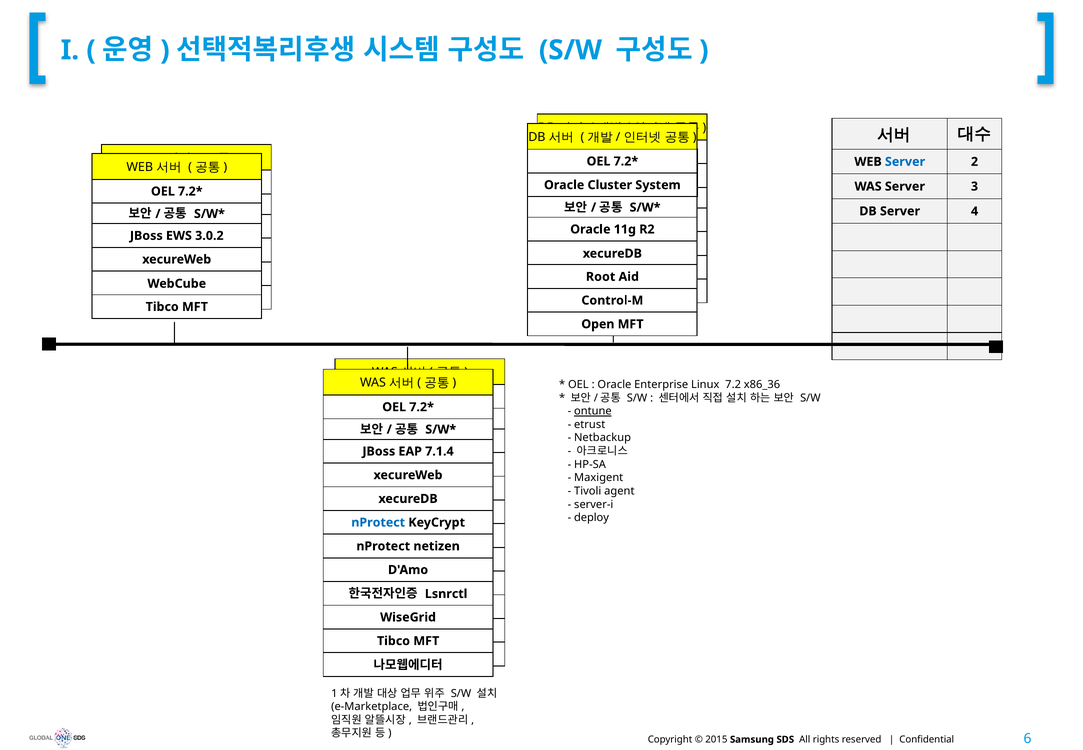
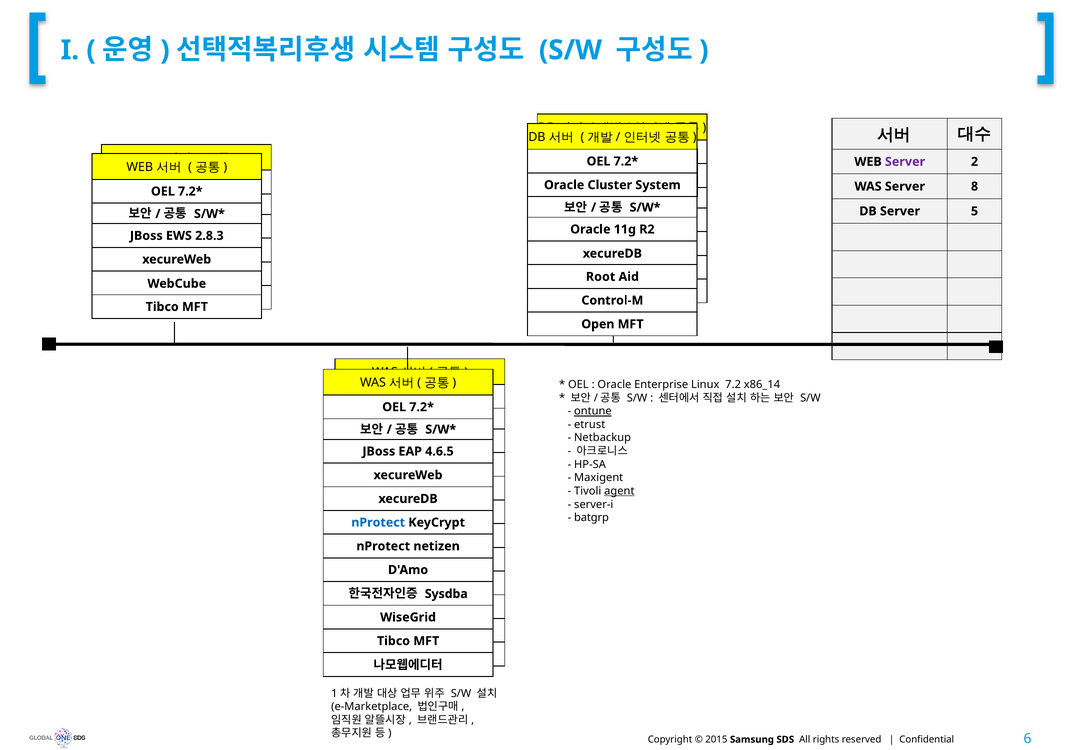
Server colour: blue -> purple (905, 162)
3: 3 -> 8 (975, 186)
4: 4 -> 5 (975, 211)
3.0.2: 3.0.2 -> 2.8.3 (209, 236)
x86_36: x86_36 -> x86_14 (762, 384)
7.1.4: 7.1.4 -> 4.6.5 (439, 451)
agent underline: none -> present (619, 491)
deploy: deploy -> batgrp (591, 518)
Lsnrctl: Lsnrctl -> Sysdba (446, 594)
